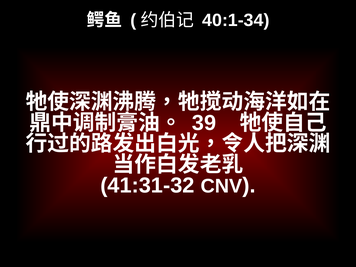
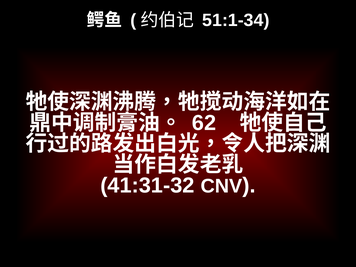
40:1-34: 40:1-34 -> 51:1-34 (236, 20)
39: 39 -> 62 (204, 123)
